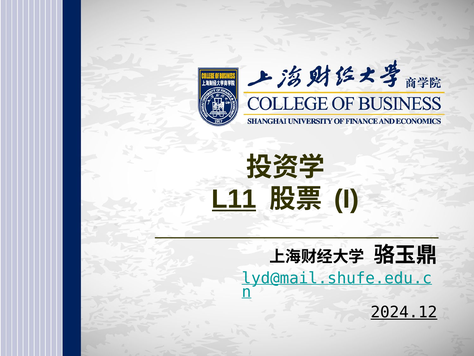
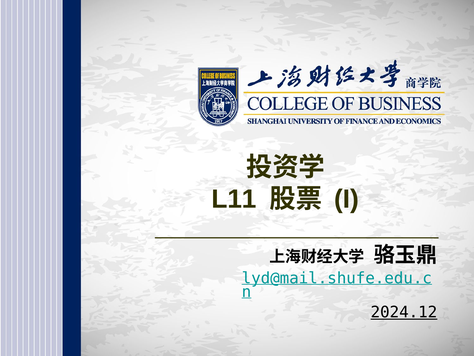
L11 underline: present -> none (234, 199)
